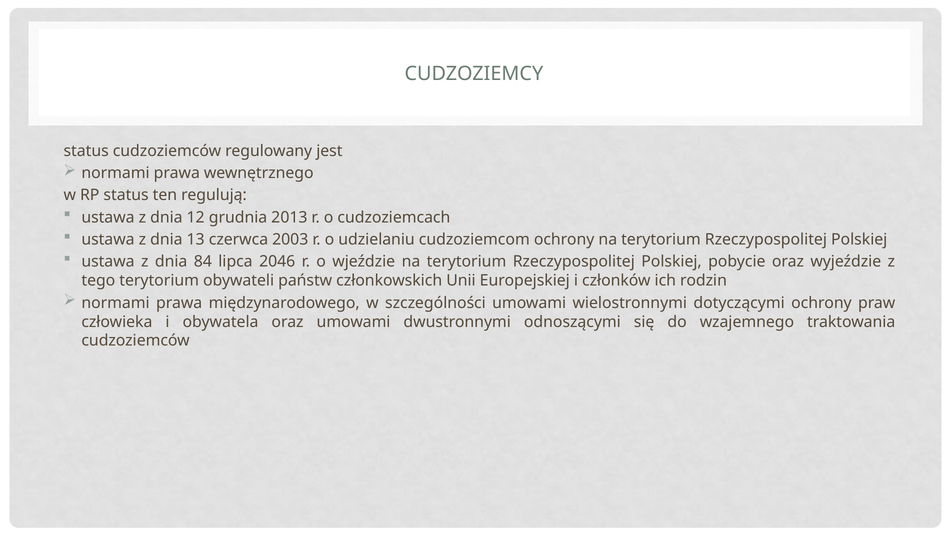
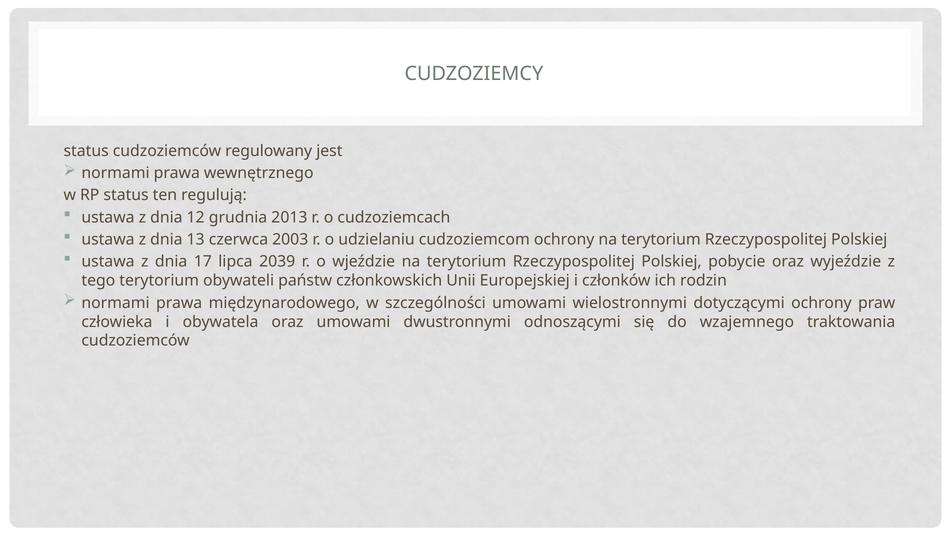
84: 84 -> 17 (203, 262)
2046: 2046 -> 2039 (277, 262)
